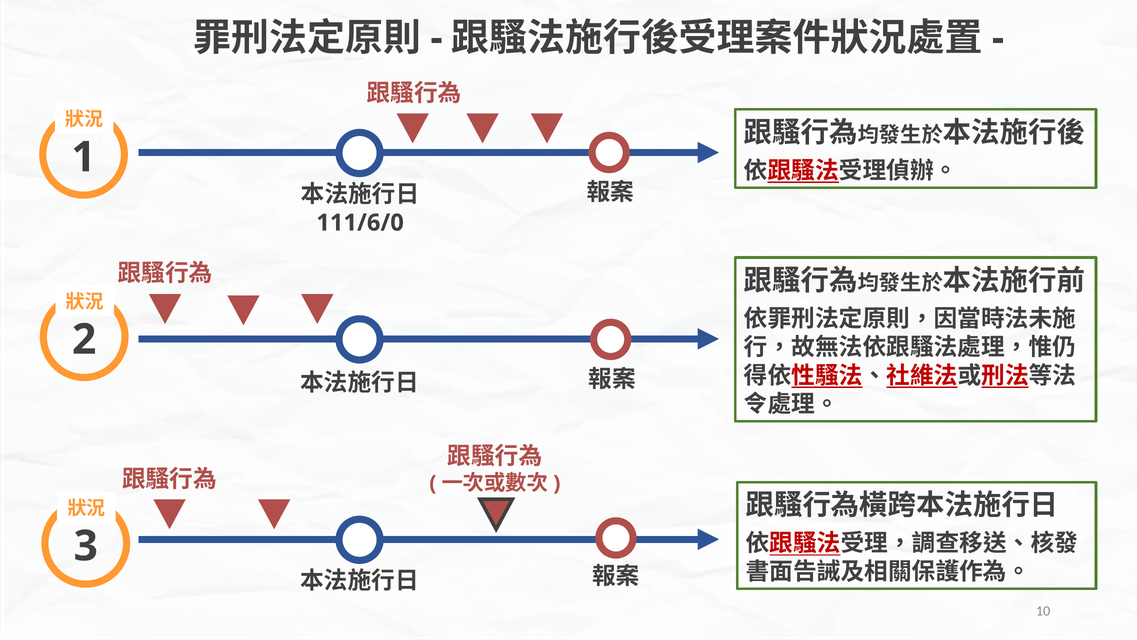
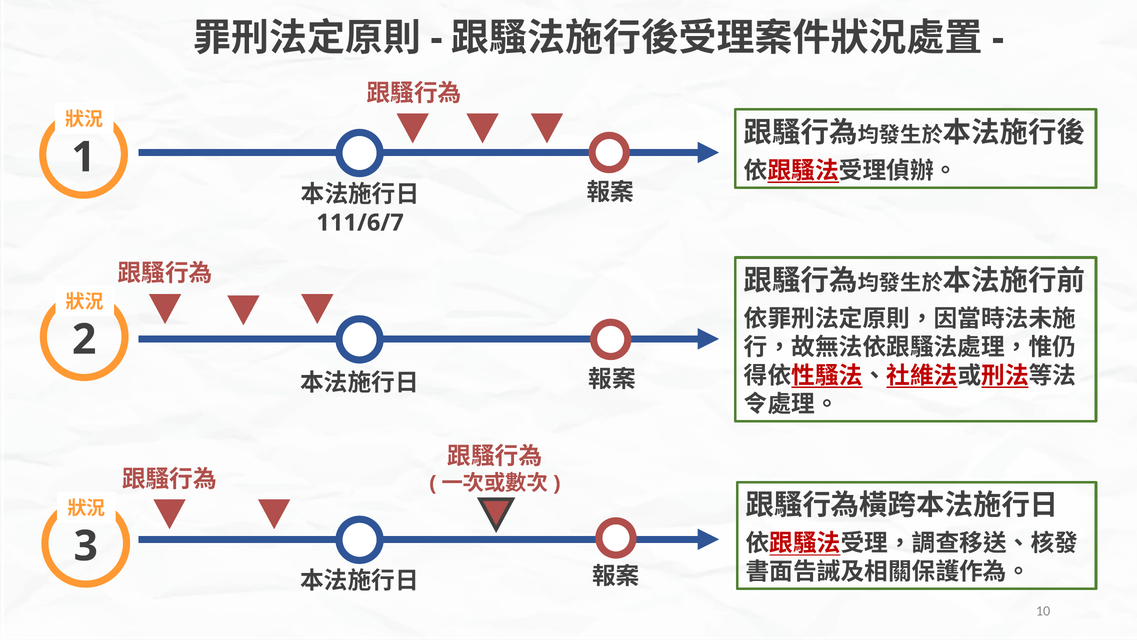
111/6/0: 111/6/0 -> 111/6/7 (360, 223)
